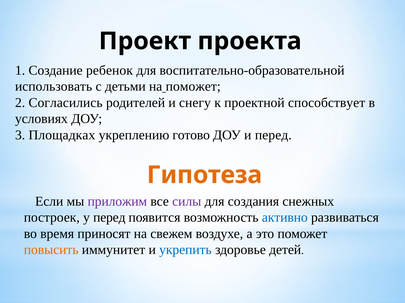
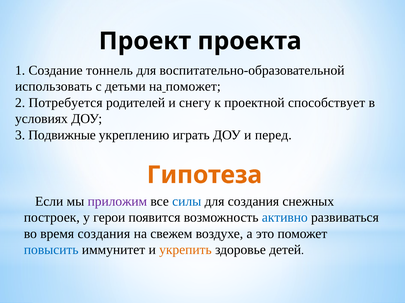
ребенок: ребенок -> тоннель (109, 70)
Согласились: Согласились -> Потребуется (66, 103)
Площадках: Площадках -> Подвижные (62, 135)
готово: готово -> играть (191, 135)
силы colour: purple -> blue (187, 202)
у перед: перед -> герои (109, 218)
время приносят: приносят -> создания (104, 234)
повысить colour: orange -> blue (51, 250)
укрепить colour: blue -> orange (185, 250)
